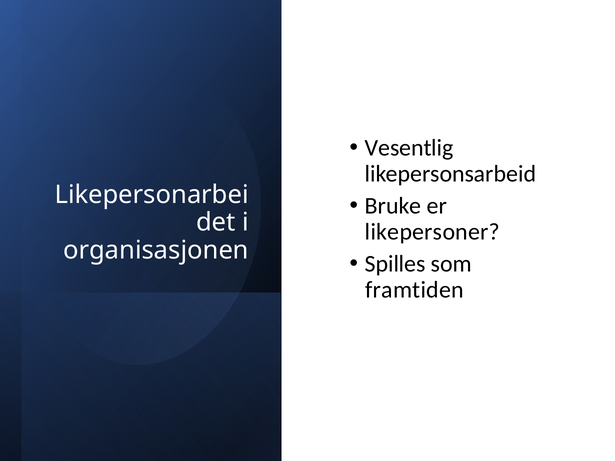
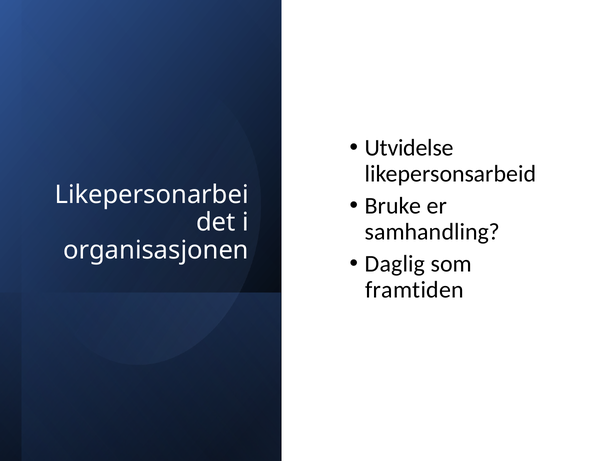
Vesentlig: Vesentlig -> Utvidelse (409, 148)
likepersoner: likepersoner -> samhandling (432, 232)
Spilles: Spilles -> Daglig (395, 264)
